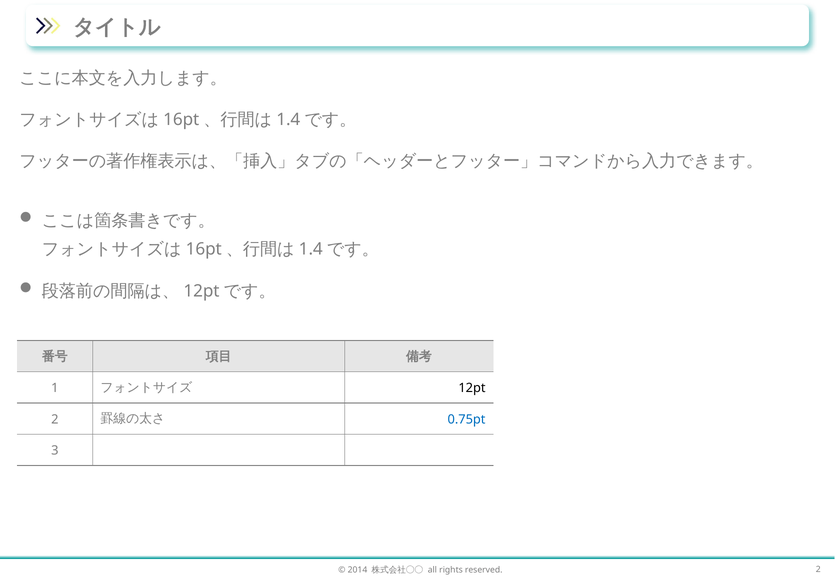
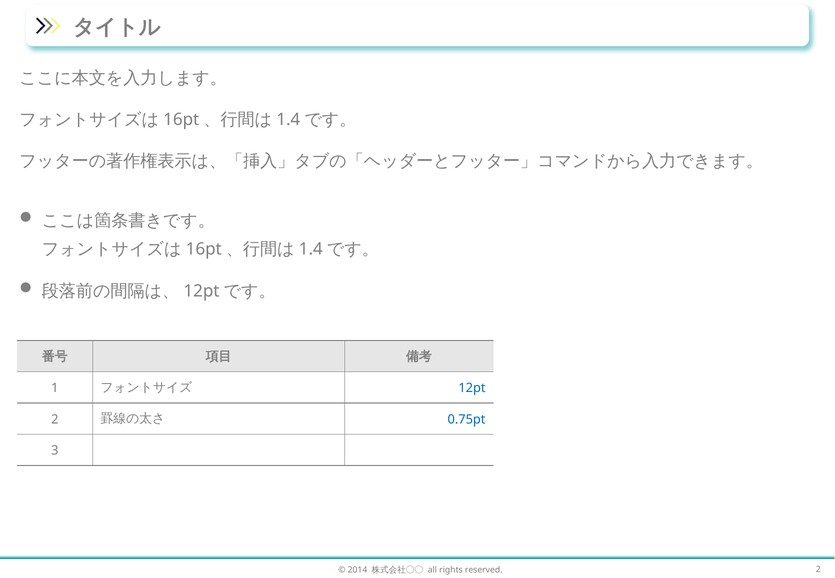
12pt colour: black -> blue (472, 388)
